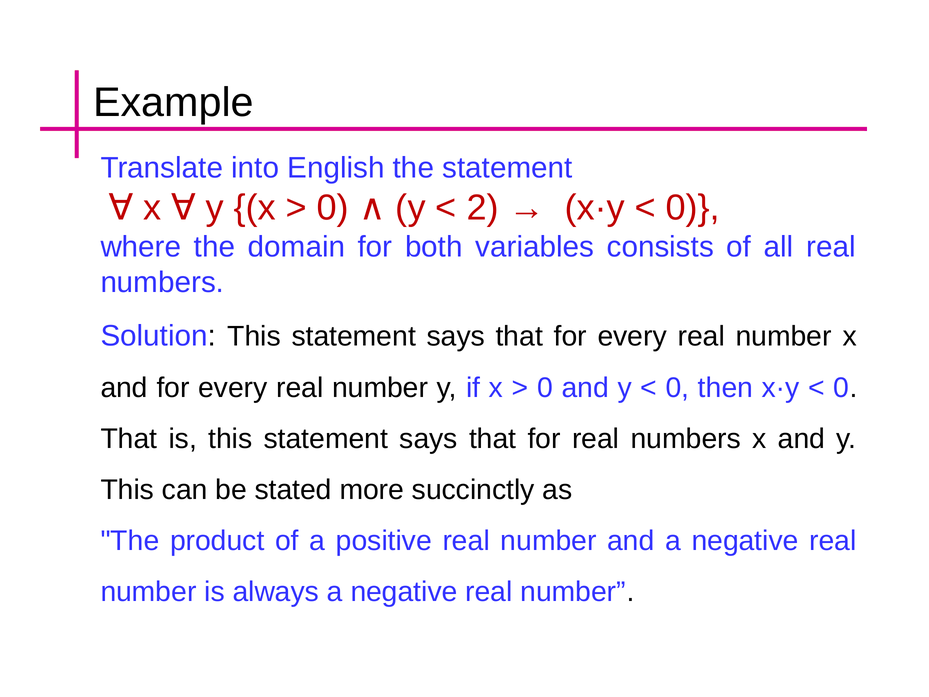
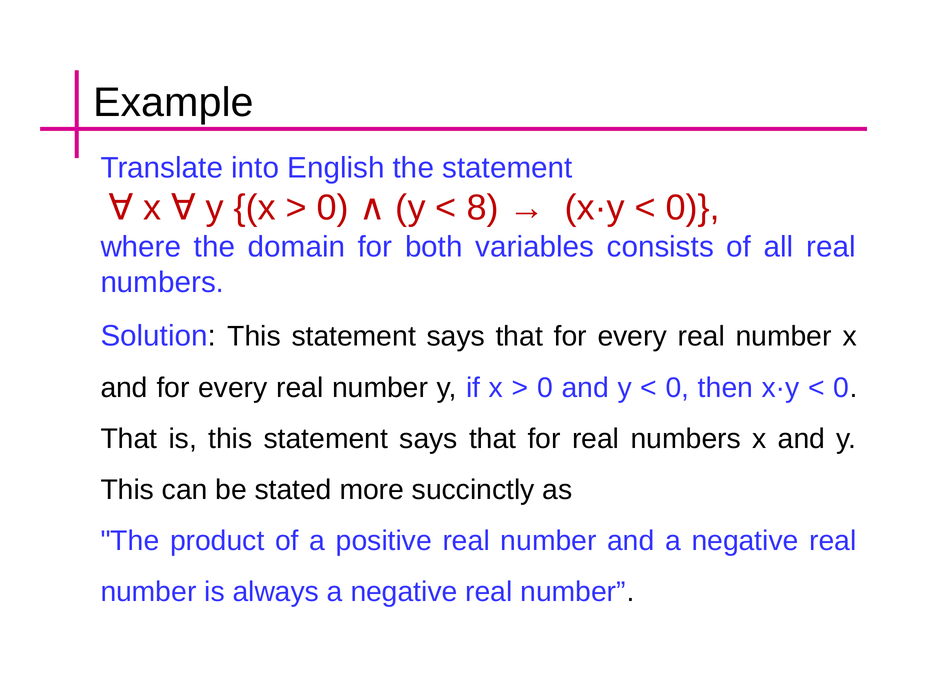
2: 2 -> 8 (483, 208)
